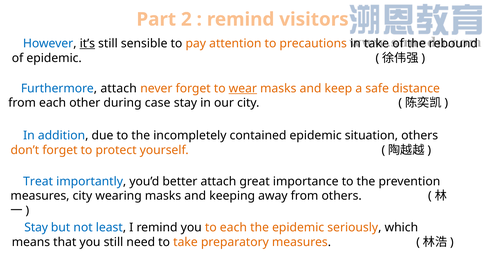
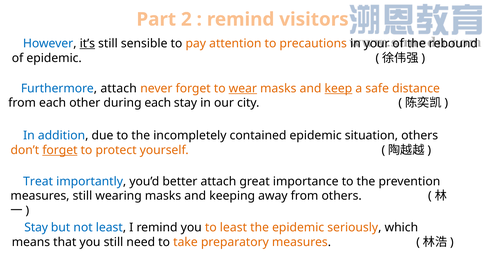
in take: take -> your (377, 44)
keep underline: none -> present (338, 89)
during case: case -> each (158, 103)
forget underline: none -> present (60, 150)
measures city: city -> still (82, 196)
to each: each -> least (233, 228)
